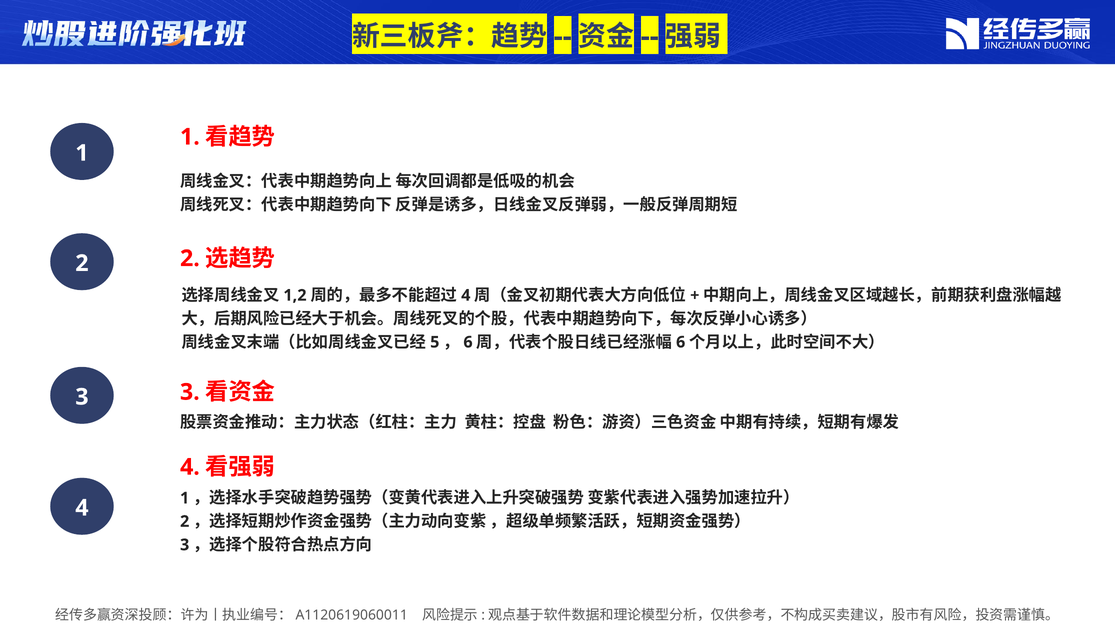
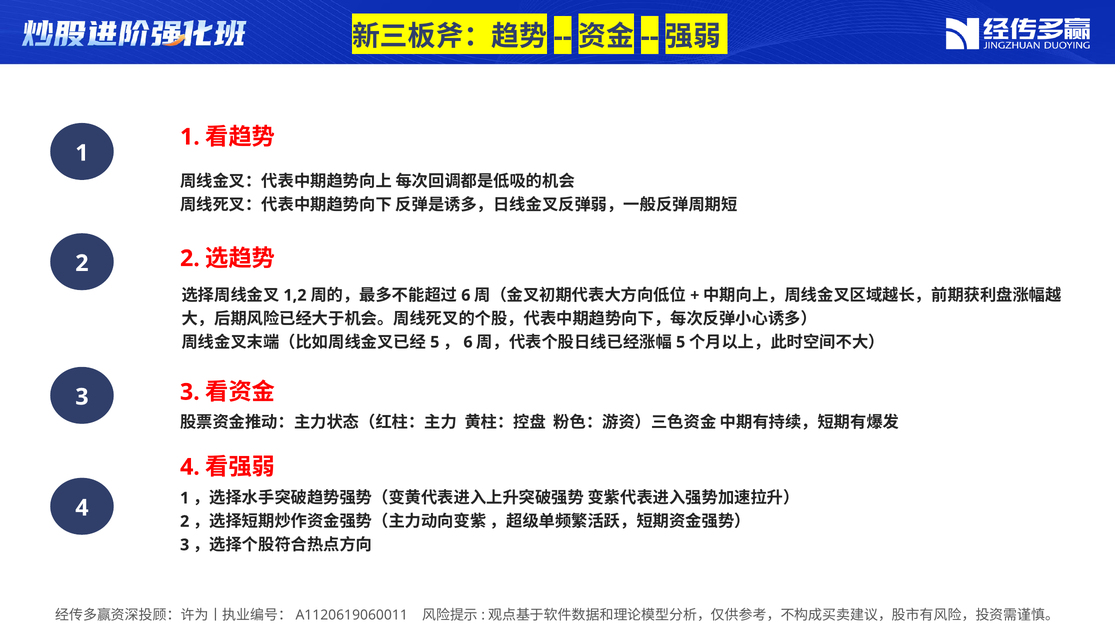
4: 4 -> 6 (466, 295)
6: 6 -> 5 (681, 342)
